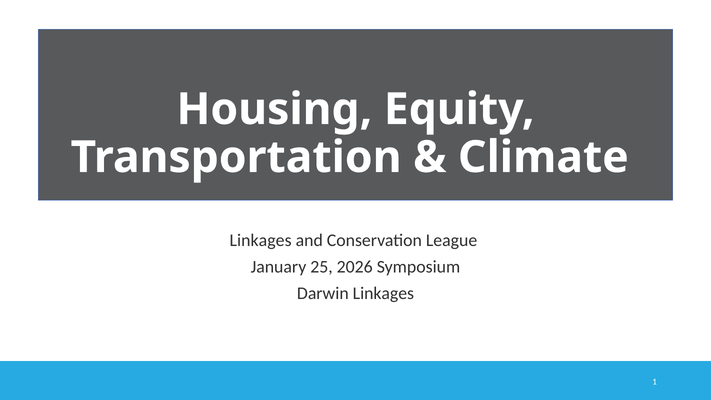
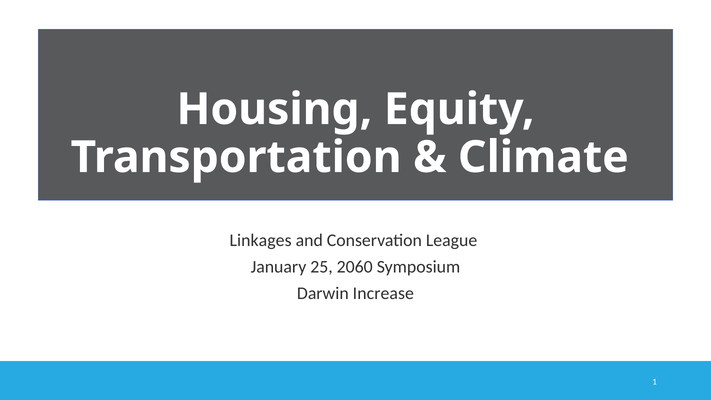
2026: 2026 -> 2060 (355, 267)
Darwin Linkages: Linkages -> Increase (383, 294)
